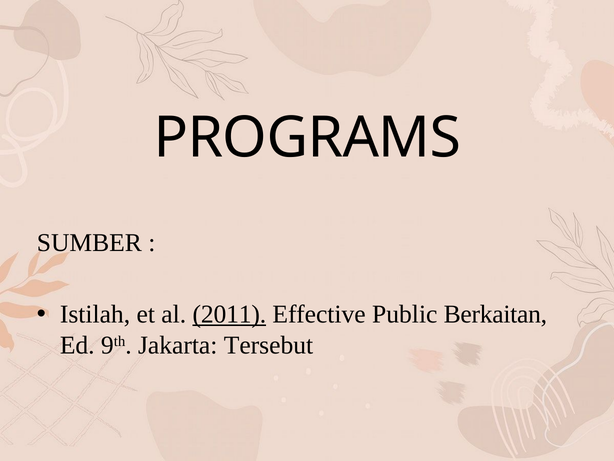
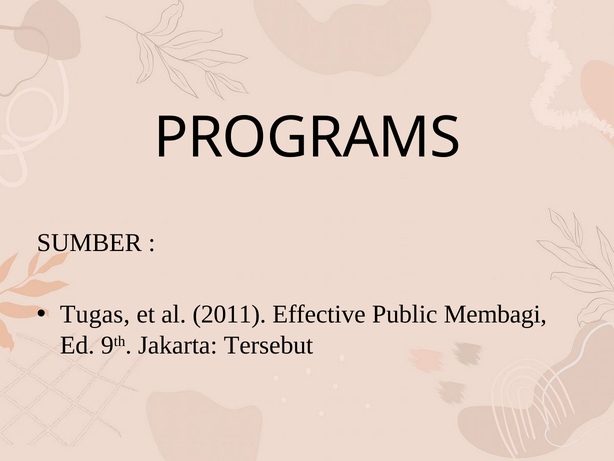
Istilah: Istilah -> Tugas (95, 314)
2011 underline: present -> none (229, 314)
Berkaitan: Berkaitan -> Membagi (495, 314)
